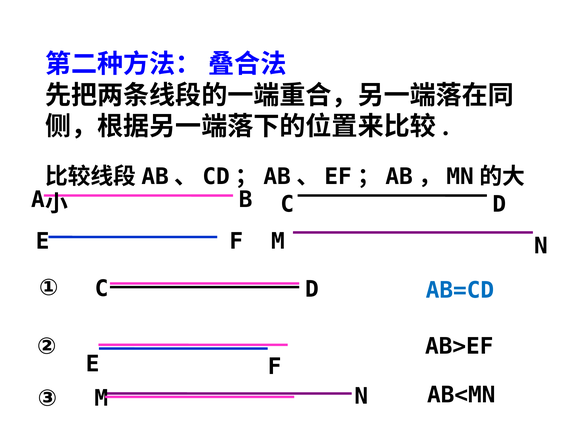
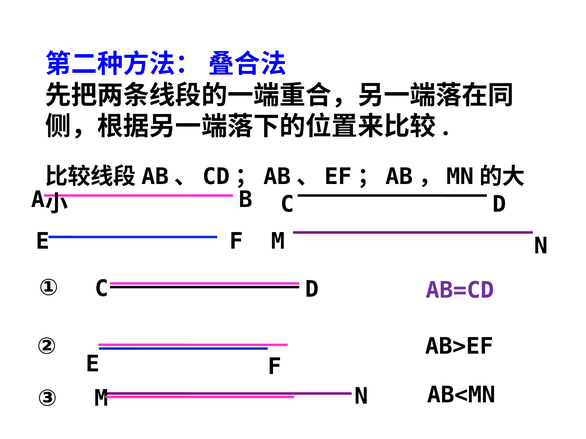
AB=CD colour: blue -> purple (460, 291)
